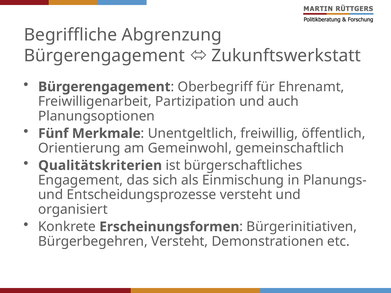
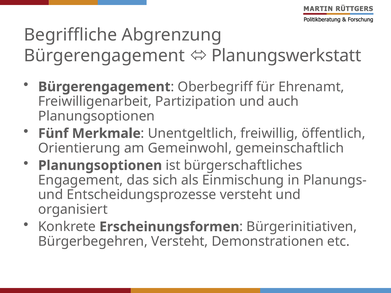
Zukunftswerkstatt: Zukunftswerkstatt -> Planungswerkstatt (286, 56)
Qualitätskriterien: Qualitätskriterien -> Planungsoptionen (100, 166)
